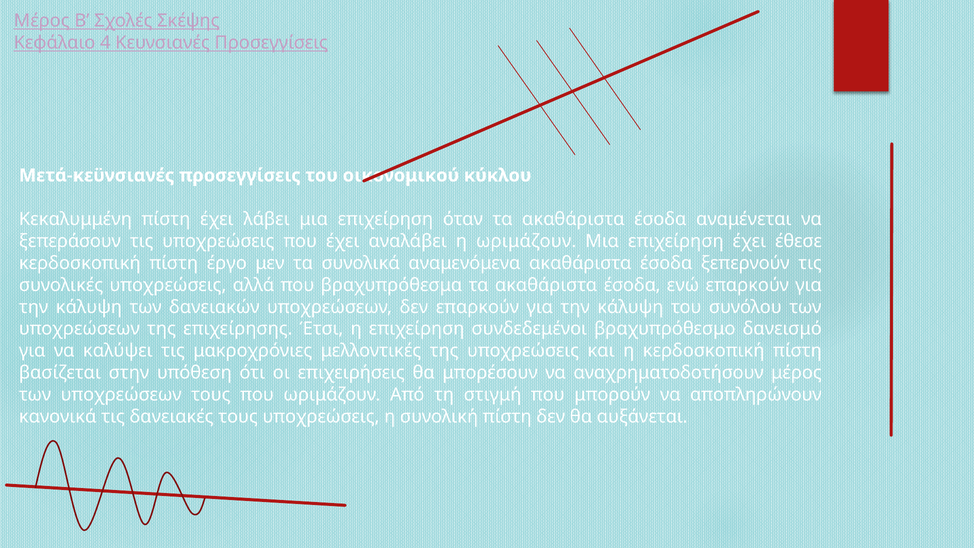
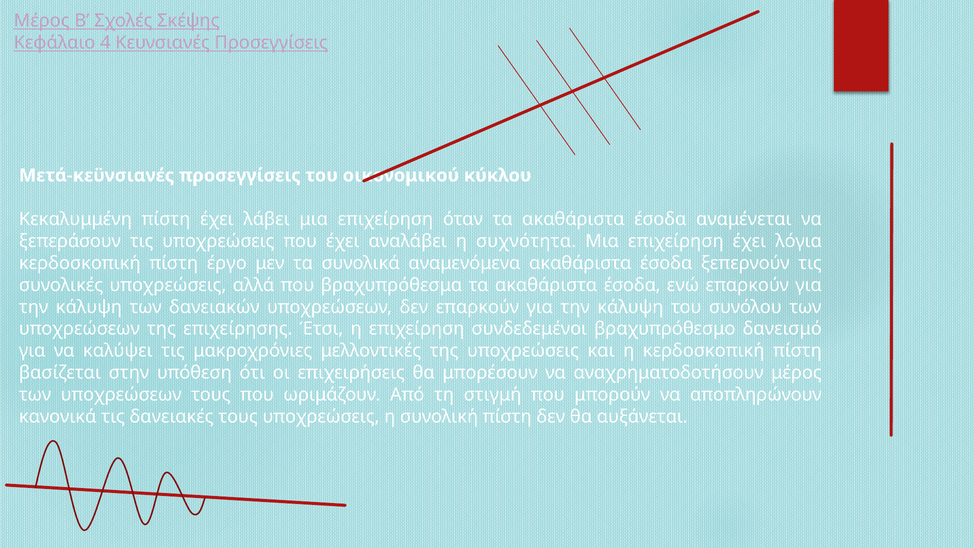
η ωριμάζουν: ωριμάζουν -> συχνότητα (526, 241)
έθεσε: έθεσε -> λόγια (799, 241)
